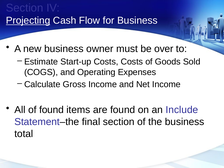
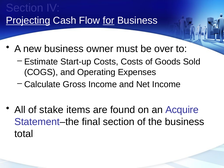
for underline: none -> present (109, 20)
of found: found -> stake (51, 110)
Include: Include -> Acquire (182, 110)
